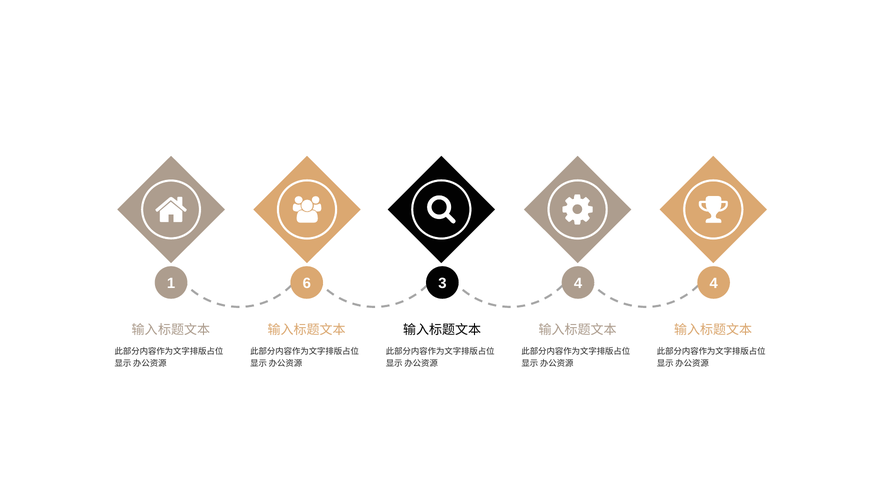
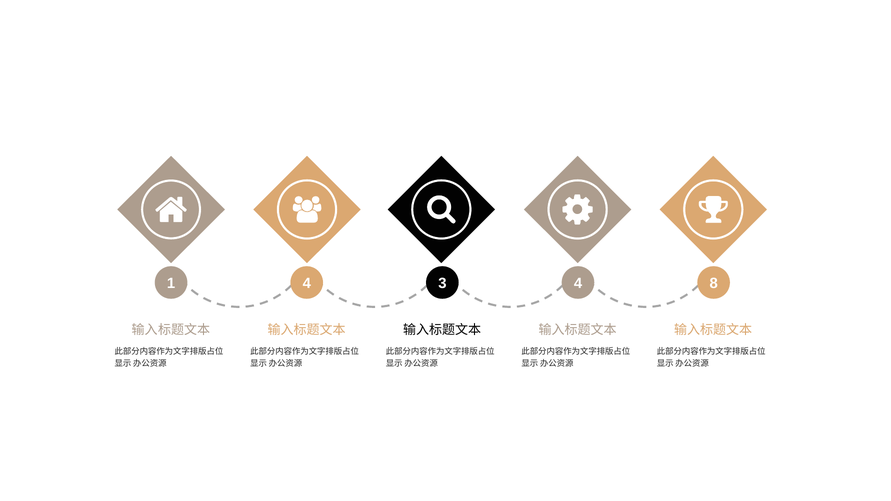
1 6: 6 -> 4 (307, 284)
4 4: 4 -> 8 (714, 284)
